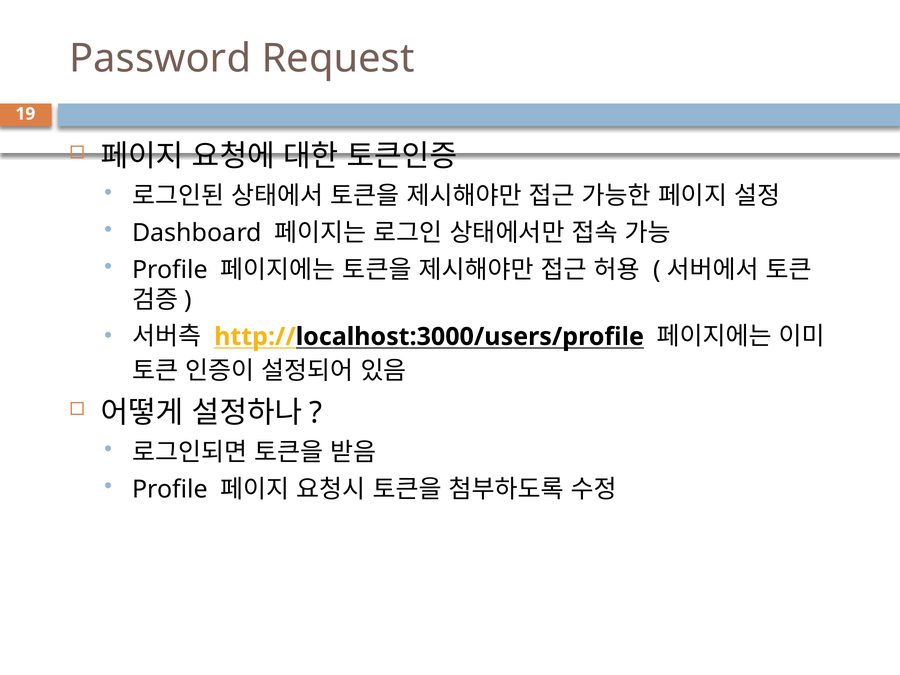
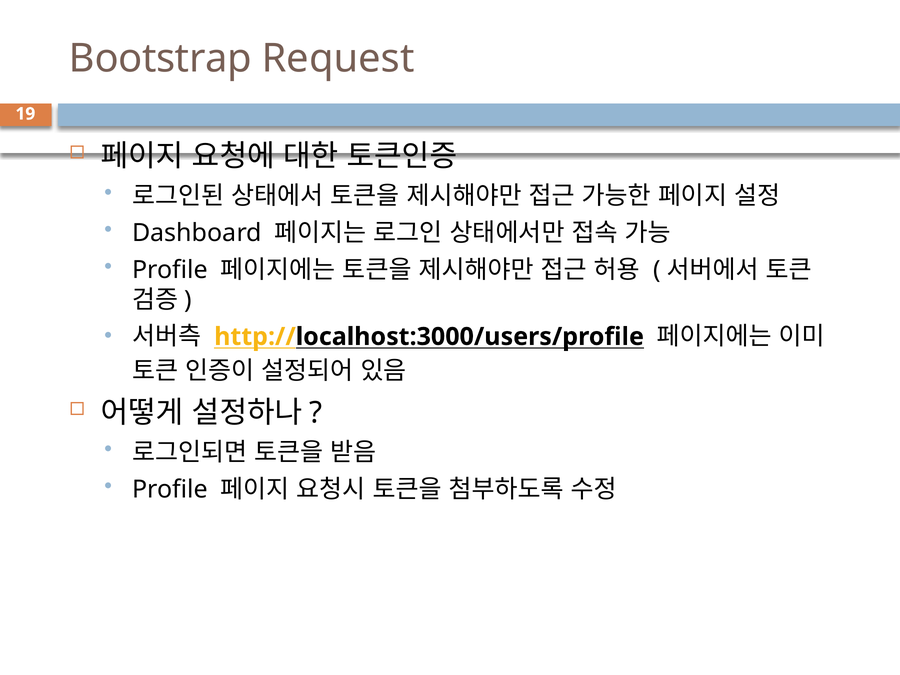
Password: Password -> Bootstrap (160, 59)
